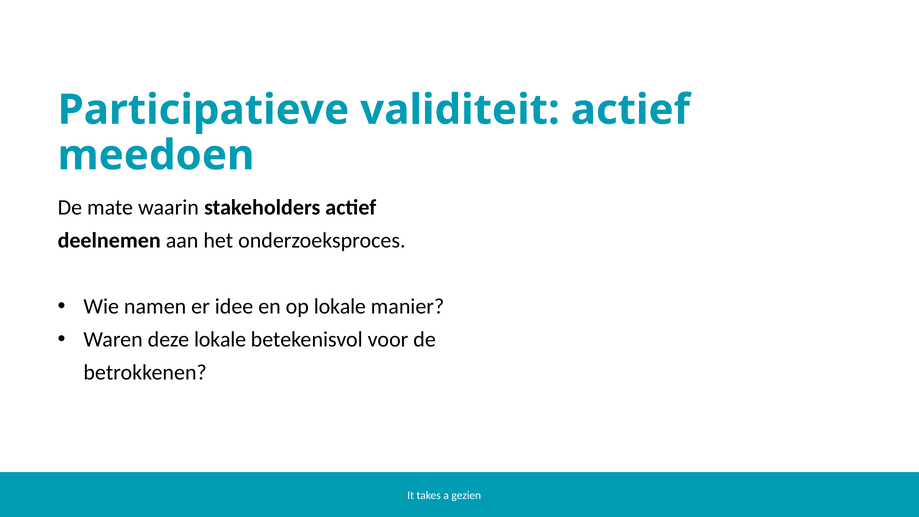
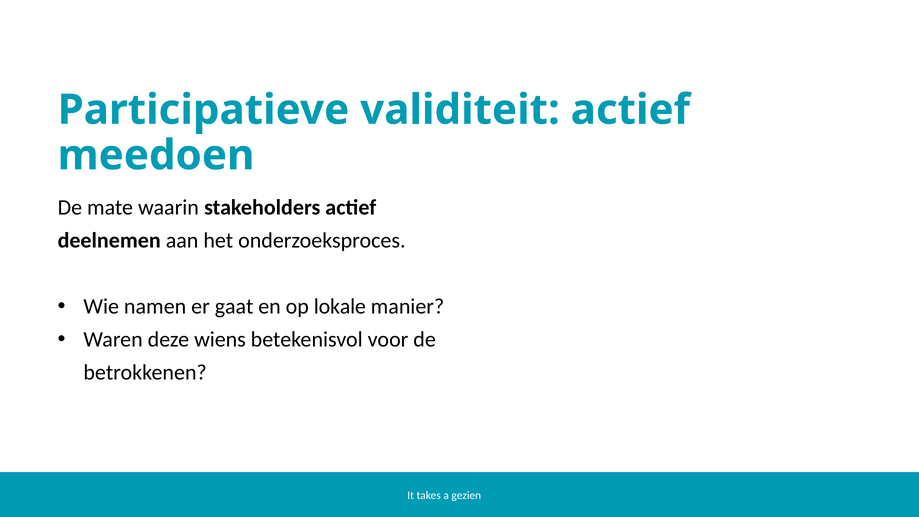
idee: idee -> gaat (234, 307)
deze lokale: lokale -> wiens (220, 340)
